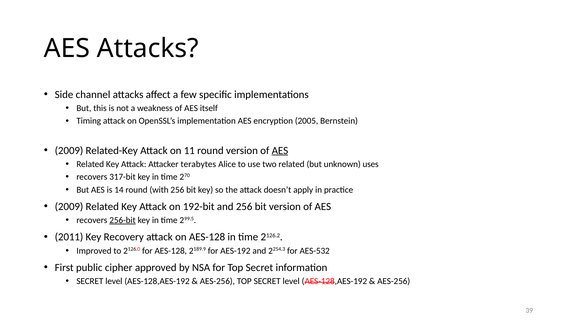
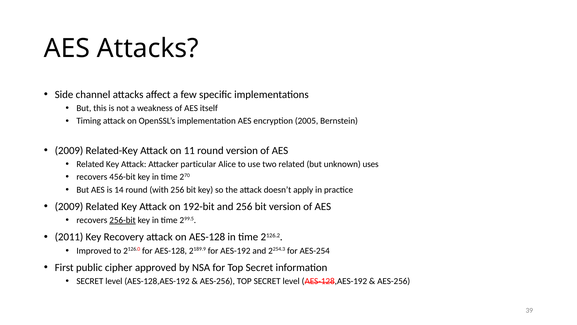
AES underline: present -> none (280, 150)
terabytes: terabytes -> particular (198, 164)
317-bit: 317-bit -> 456-bit (123, 177)
AES-532: AES-532 -> AES-254 (315, 250)
